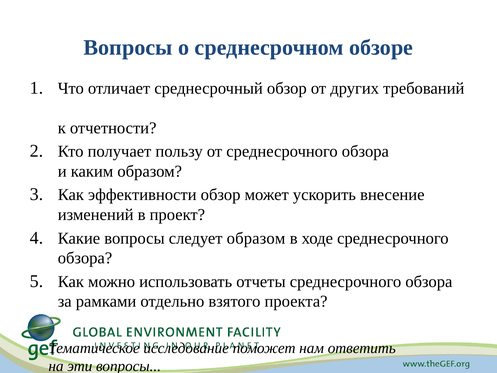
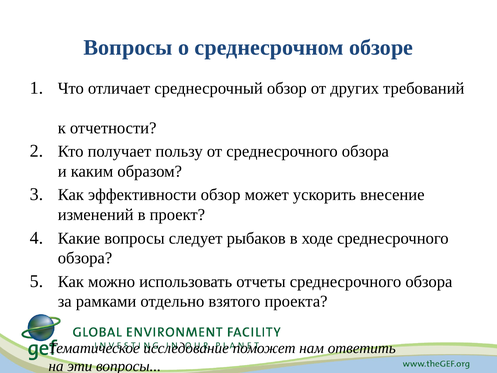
следует образом: образом -> рыбаков (256, 238)
